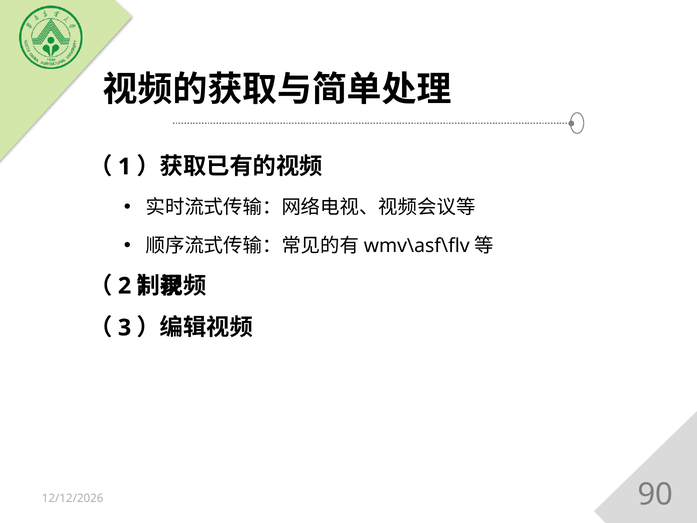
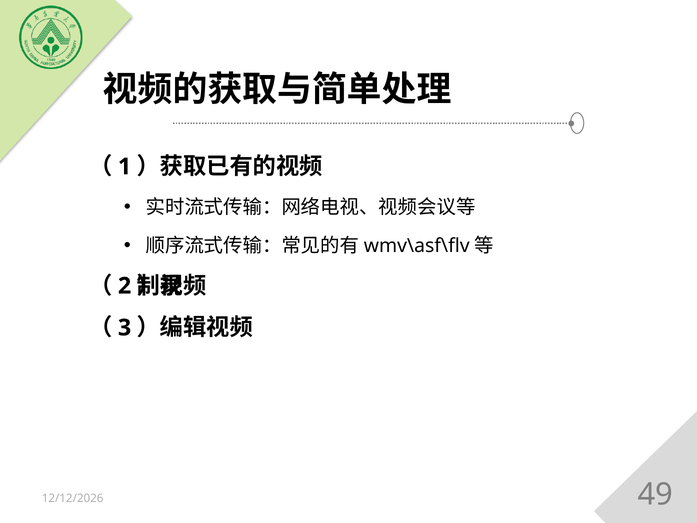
90: 90 -> 49 (655, 494)
